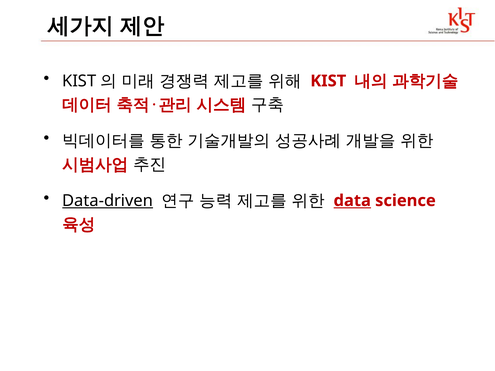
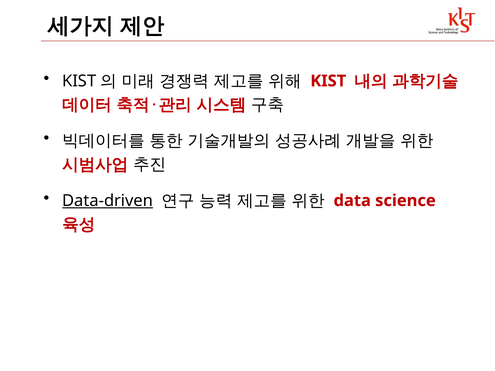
data underline: present -> none (352, 201)
